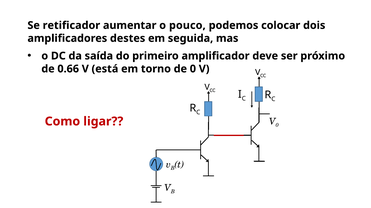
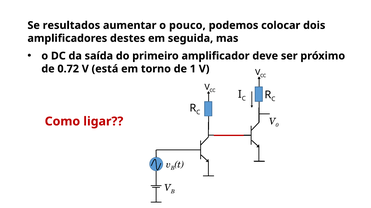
retificador: retificador -> resultados (71, 25)
0.66: 0.66 -> 0.72 (68, 69)
de 0: 0 -> 1 (193, 69)
